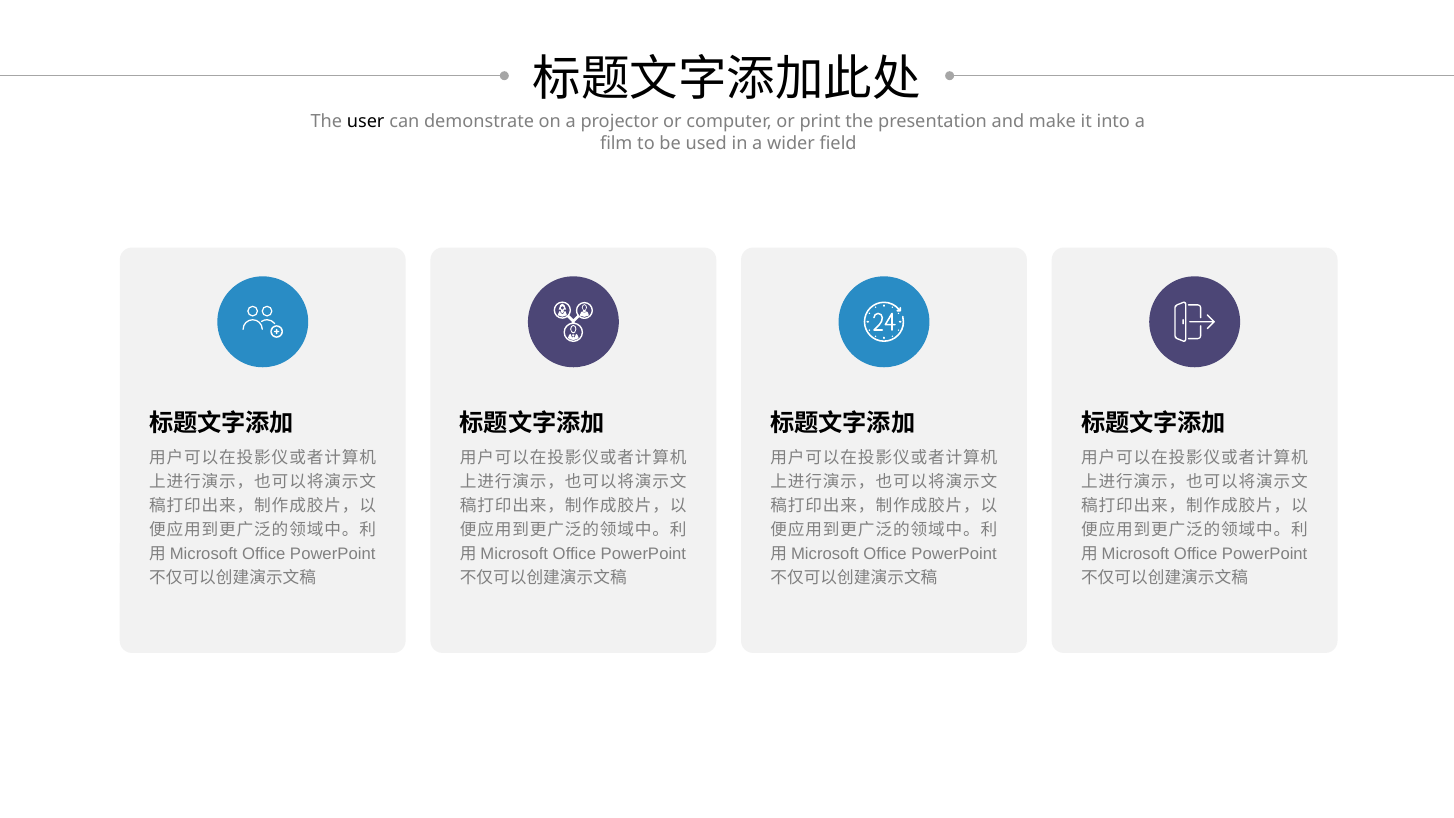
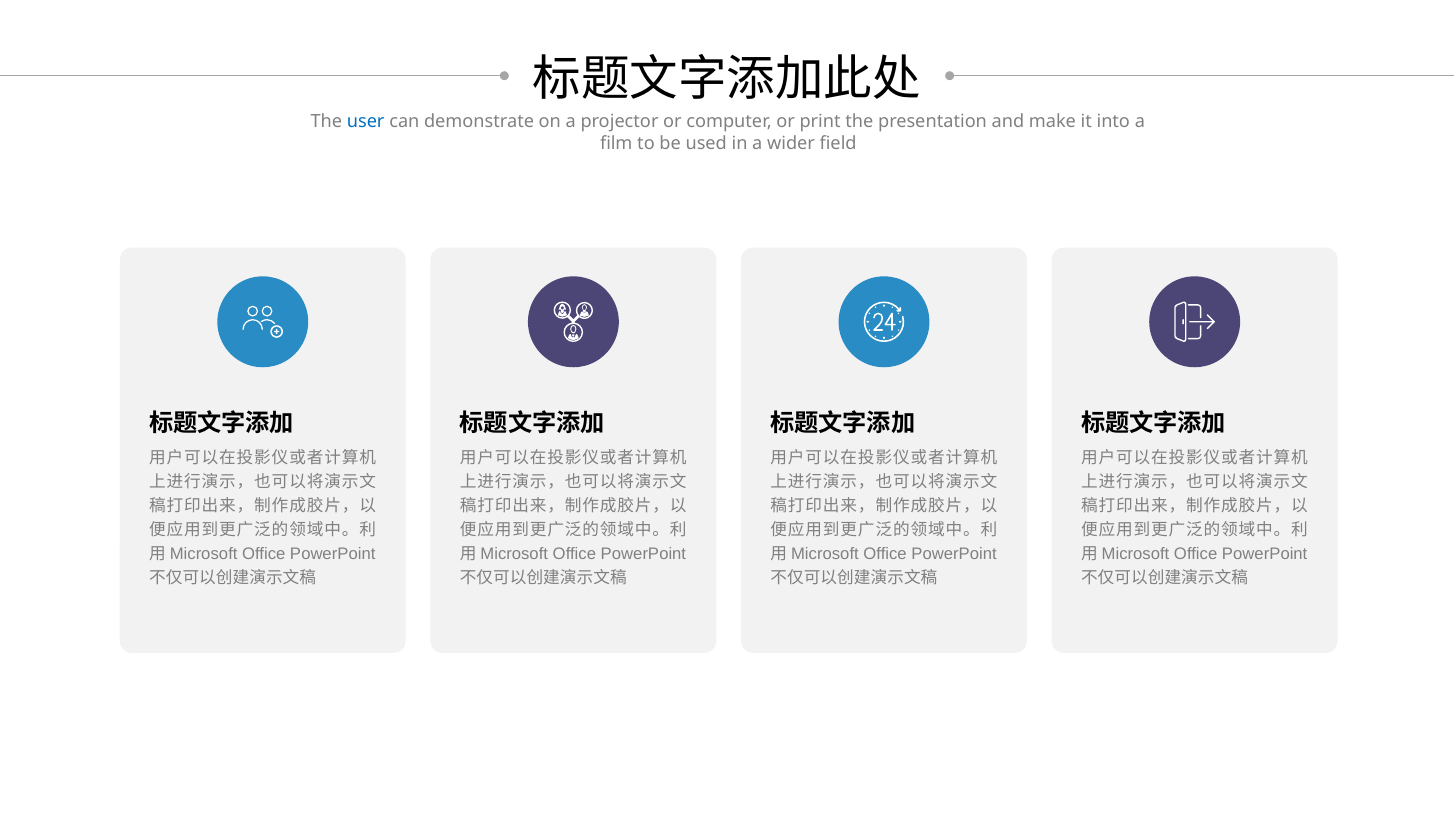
user colour: black -> blue (366, 122)
